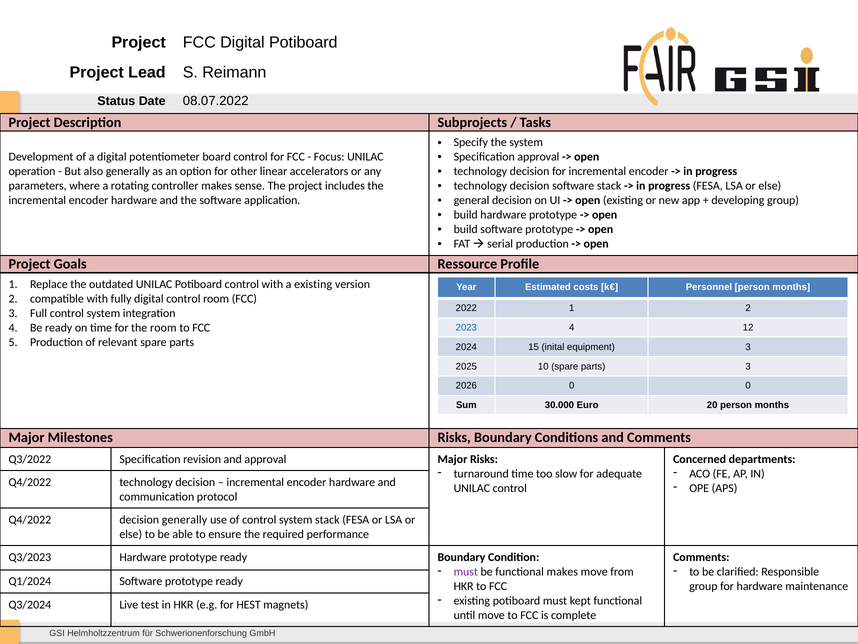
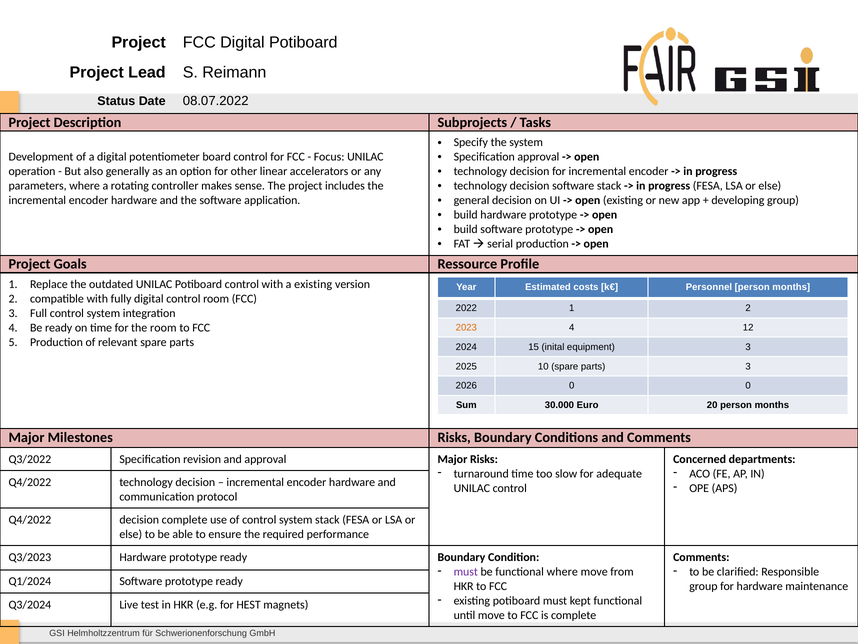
2023 colour: blue -> orange (466, 327)
decision generally: generally -> complete (185, 519)
functional makes: makes -> where (562, 571)
